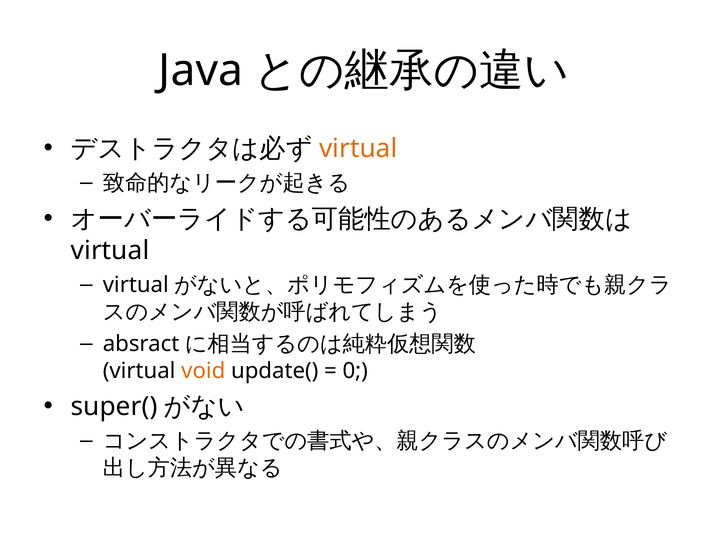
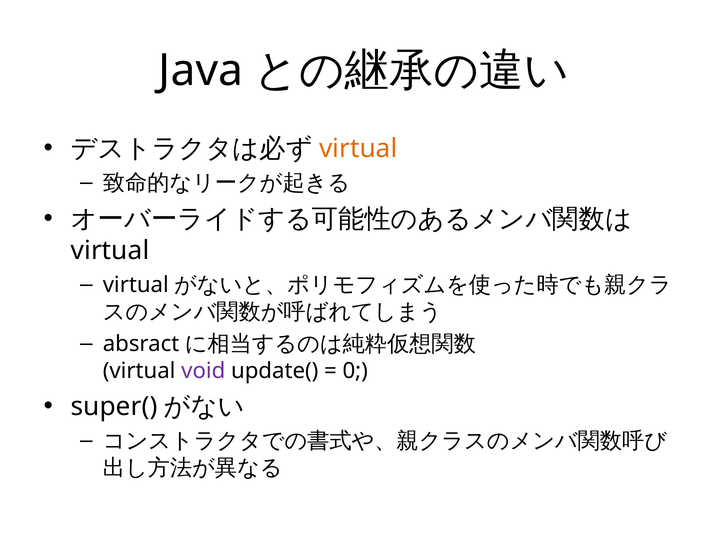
void colour: orange -> purple (203, 371)
